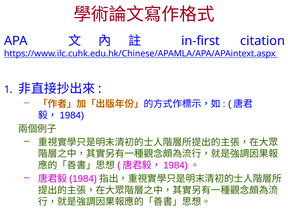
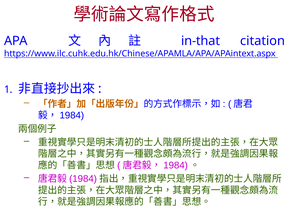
in-first: in-first -> in-that (201, 41)
